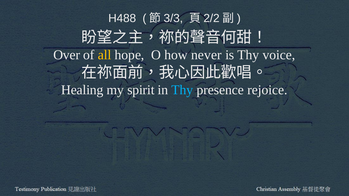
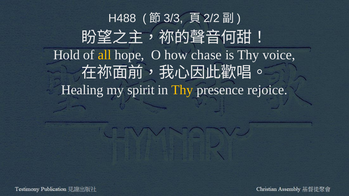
Over: Over -> Hold (67, 55)
never: never -> chase (206, 55)
Thy colour: light blue -> yellow (182, 90)
